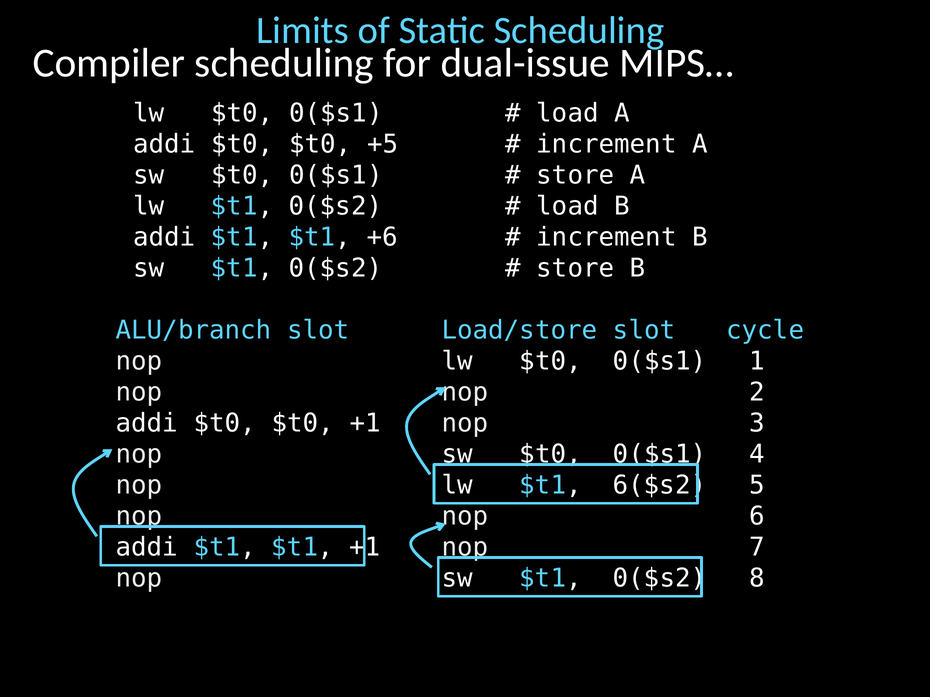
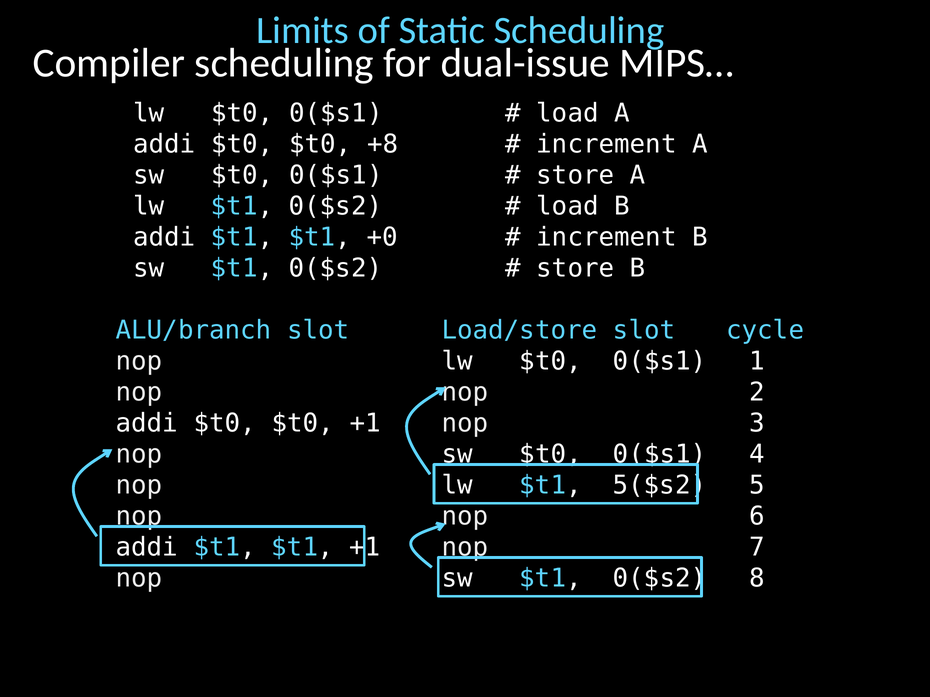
+5: +5 -> +8 (383, 144)
+6: +6 -> +0 (382, 237)
6($s2: 6($s2 -> 5($s2 (659, 485)
